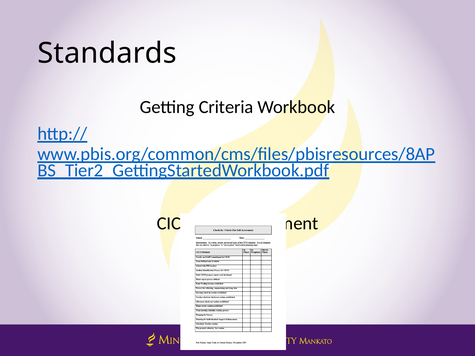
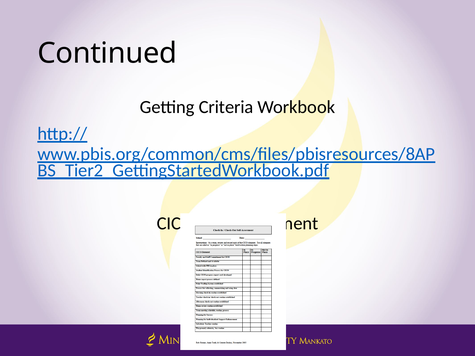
Standards: Standards -> Continued (107, 53)
